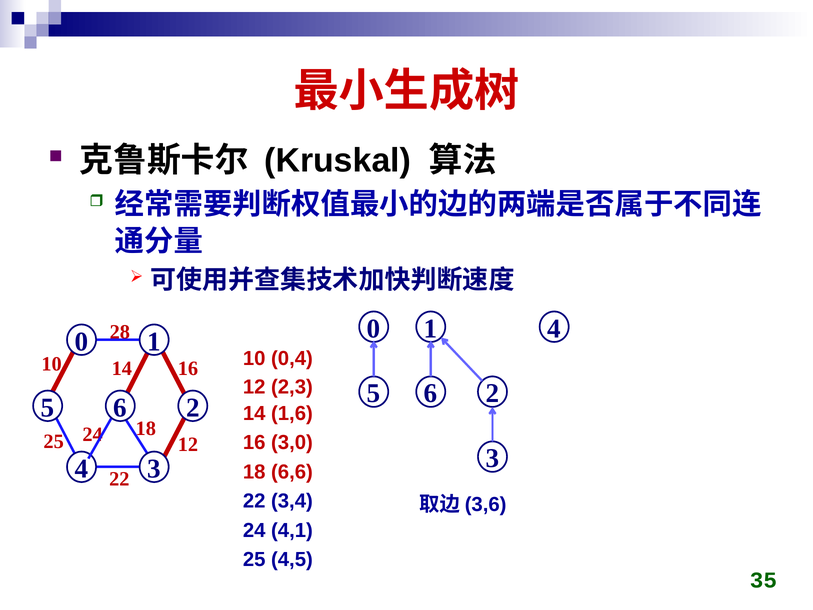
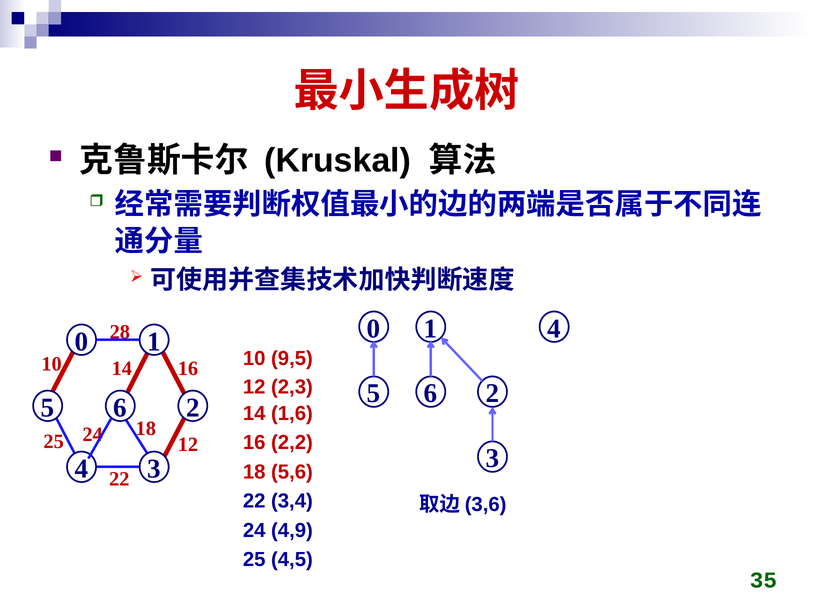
0,4: 0,4 -> 9,5 (292, 358)
3,0: 3,0 -> 2,2 (292, 443)
6,6: 6,6 -> 5,6 (292, 472)
4,1: 4,1 -> 4,9 (292, 530)
